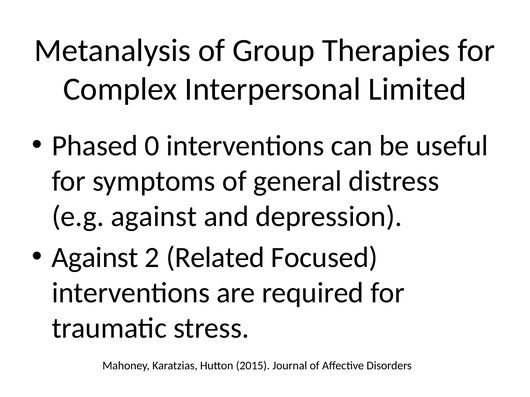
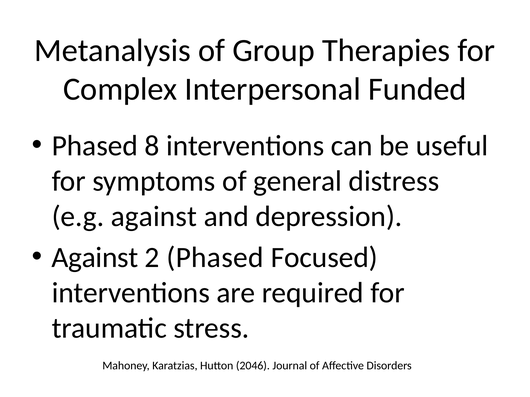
Limited: Limited -> Funded (417, 89)
0: 0 -> 8 (152, 146)
2 Related: Related -> Phased (215, 258)
2015: 2015 -> 2046 (253, 366)
